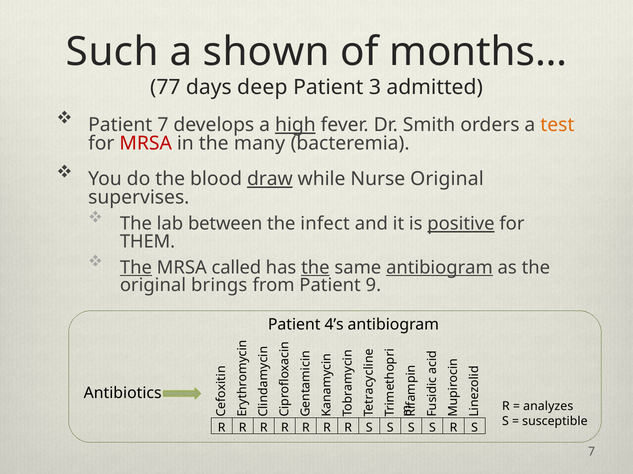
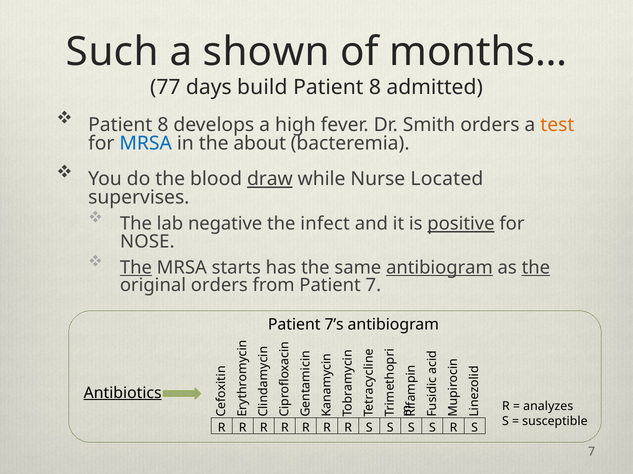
deep: deep -> build (262, 88)
3: 3 -> 8 (375, 88)
7: 7 -> 8 (163, 125)
high underline: present -> none (295, 125)
MRSA colour: red -> blue (146, 144)
many: many -> about (260, 144)
Nurse Original: Original -> Located (447, 179)
between: between -> negative (225, 224)
THEM: THEM -> NOSE (147, 242)
called: called -> starts (236, 268)
the underline: present -> none (315, 268)
the underline: none -> present (536, 268)
original brings: brings -> orders (219, 286)
Patient 9: 9 -> 7 (373, 286)
4’s: 4’s -> 7’s (334, 325)
Antibiotics underline: none -> present (123, 393)
